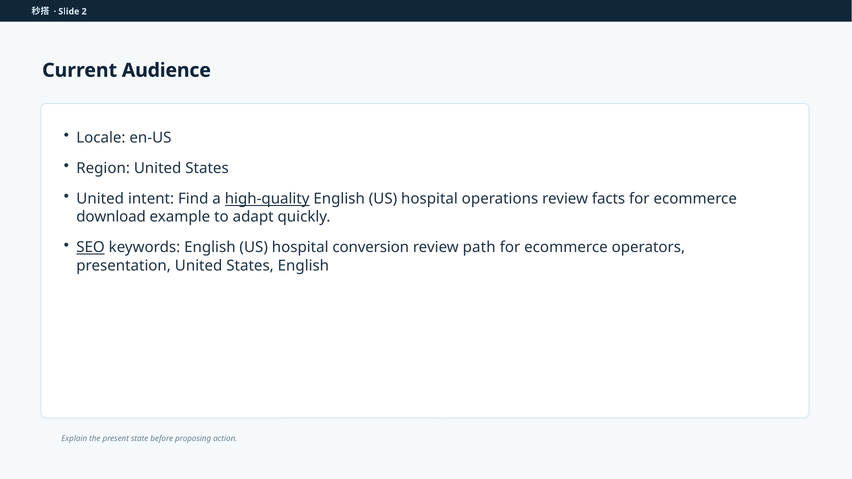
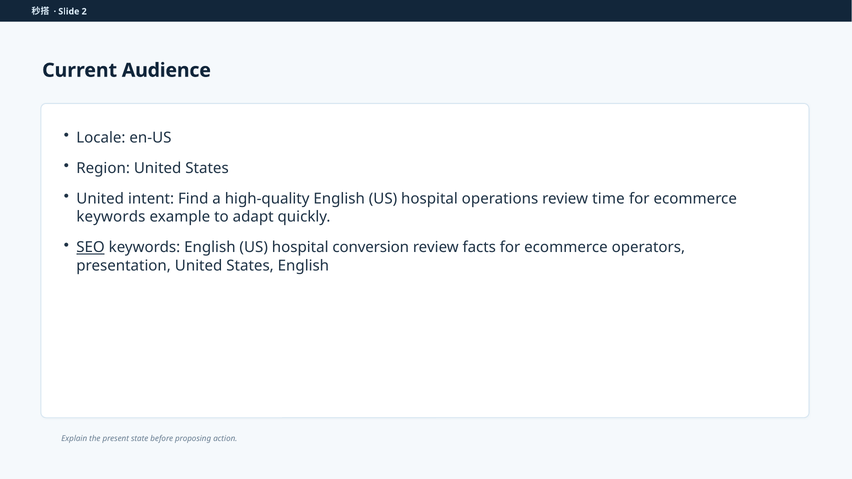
high-quality underline: present -> none (267, 199)
facts: facts -> time (608, 199)
download: download -> keywords (111, 217)
path: path -> facts (479, 248)
